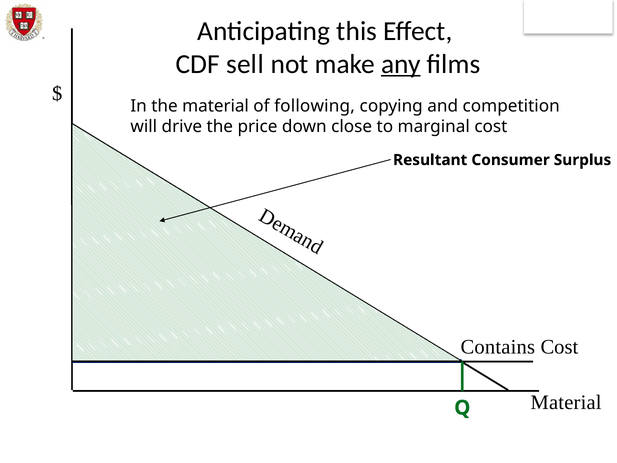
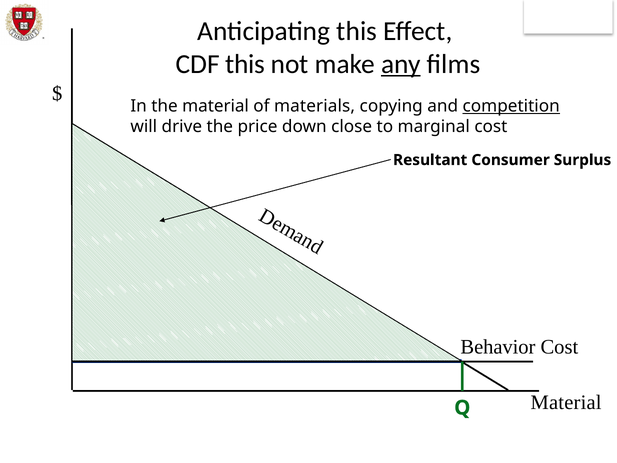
CDF sell: sell -> this (245, 64)
following: following -> materials (315, 106)
competition underline: none -> present (511, 106)
Contains: Contains -> Behavior (498, 347)
